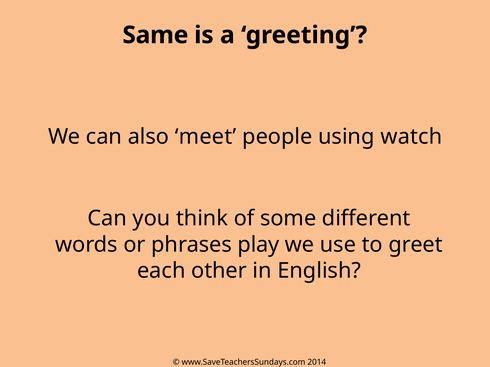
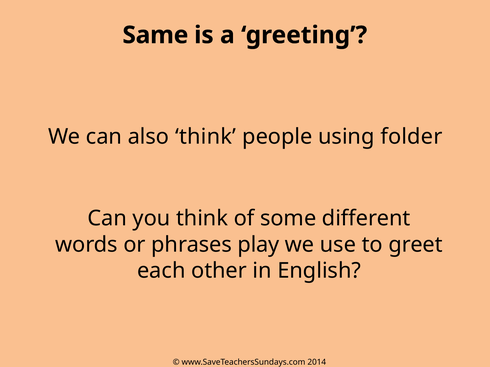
also meet: meet -> think (206, 137)
watch: watch -> folder (411, 137)
